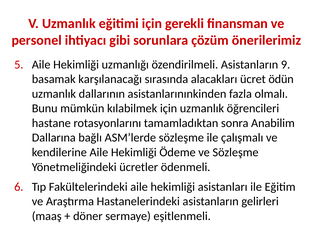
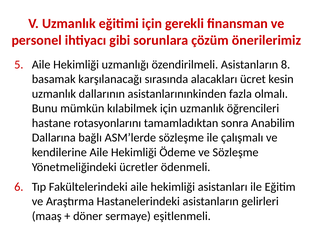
9: 9 -> 8 (286, 64)
ödün: ödün -> kesin (281, 79)
